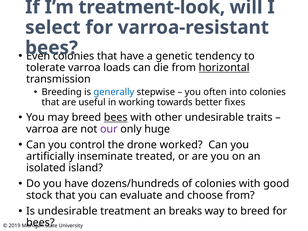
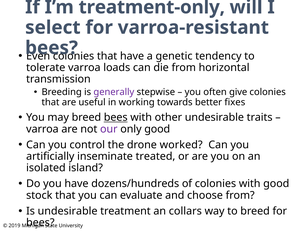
treatment-look: treatment-look -> treatment-only (152, 7)
horizontal underline: present -> none (224, 68)
generally colour: blue -> purple (114, 92)
into: into -> give (238, 92)
only huge: huge -> good (157, 129)
breaks: breaks -> collars (185, 211)
